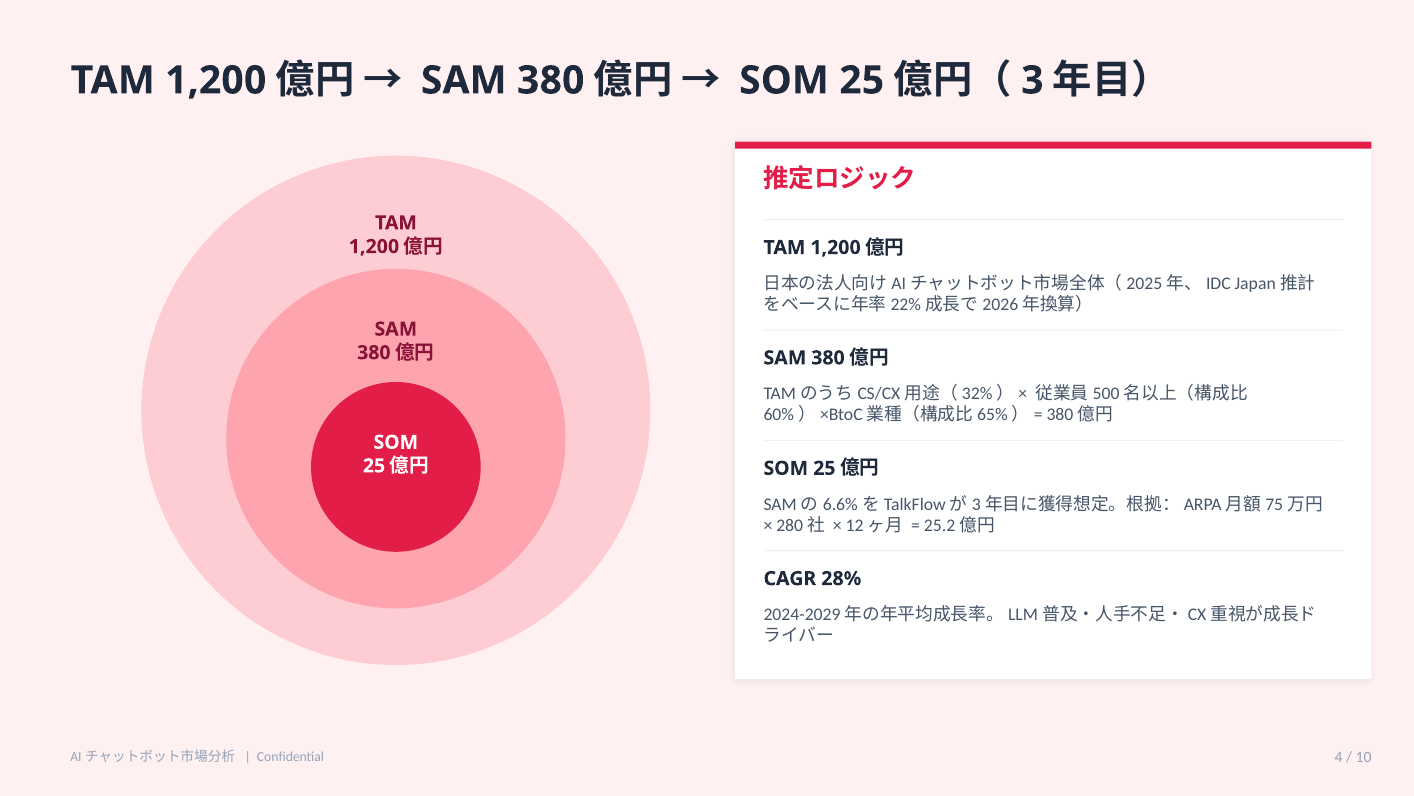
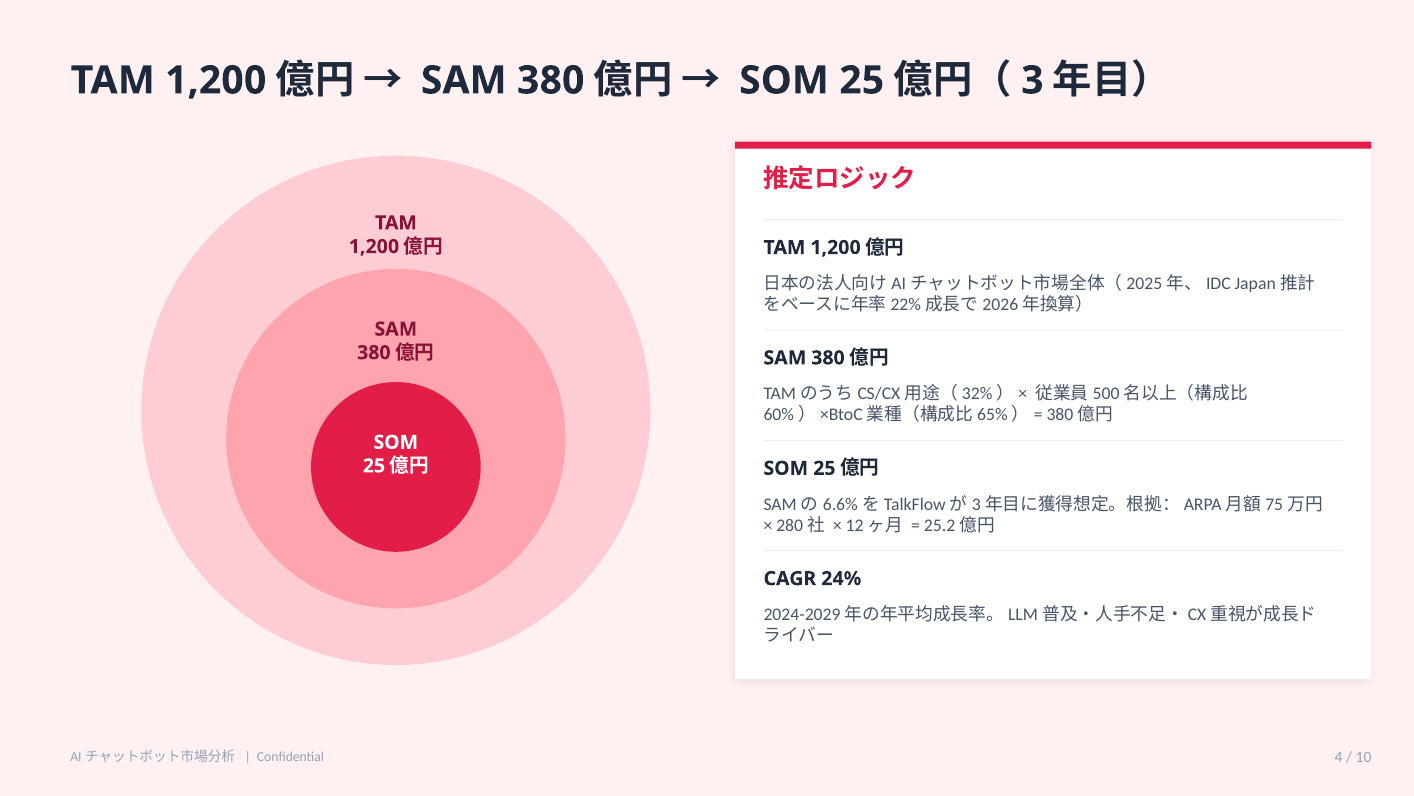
28%: 28% -> 24% (841, 578)
